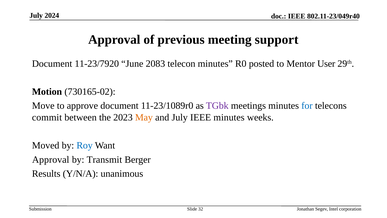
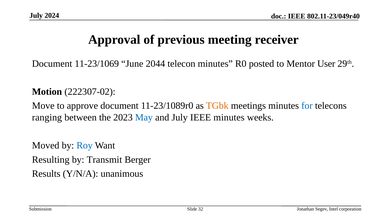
support: support -> receiver (277, 40)
11-23/7920: 11-23/7920 -> 11-23/1069 (97, 64)
2083: 2083 -> 2044 (155, 64)
730165-02: 730165-02 -> 222307-02 (90, 92)
TGbk colour: purple -> orange (217, 106)
commit: commit -> ranging (47, 117)
May colour: orange -> blue (144, 117)
Approval: Approval -> Resulting (51, 159)
